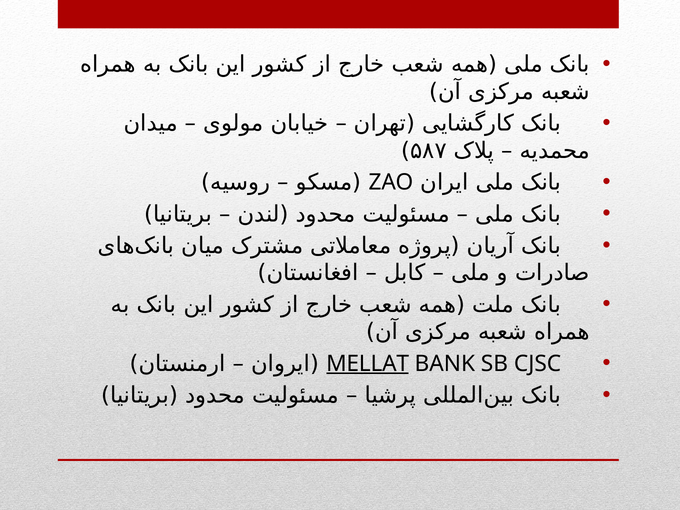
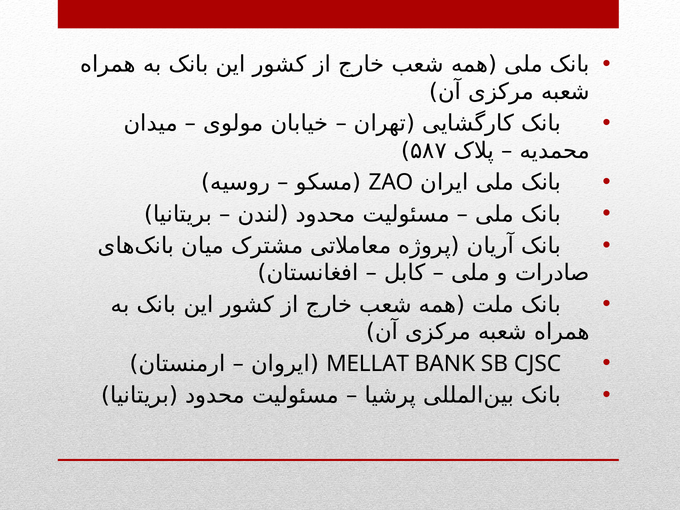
MELLAT underline: present -> none (368, 364)
